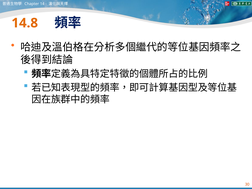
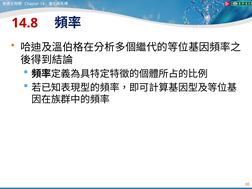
14.8 colour: orange -> red (25, 23)
